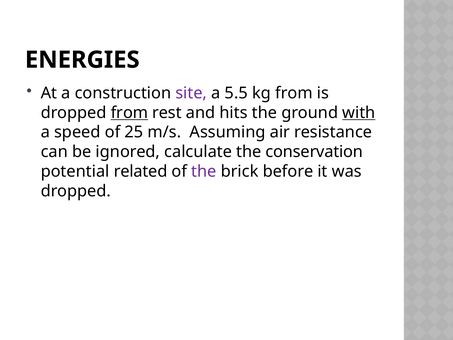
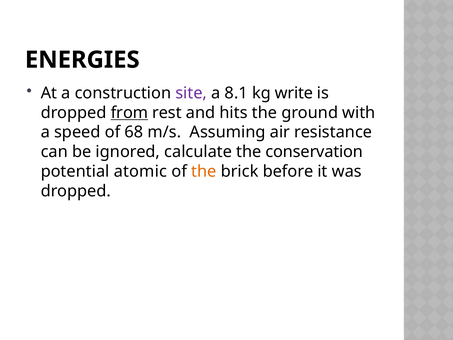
5.5: 5.5 -> 8.1 (236, 93)
kg from: from -> write (294, 93)
with underline: present -> none (359, 113)
25: 25 -> 68 (134, 132)
related: related -> atomic (140, 171)
the colour: purple -> orange (204, 171)
